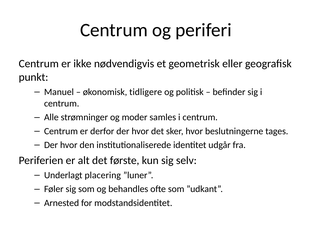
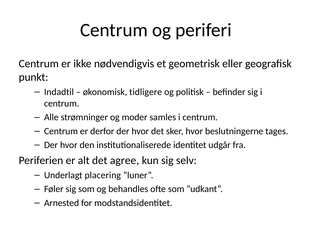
Manuel: Manuel -> Indadtil (59, 92)
første: første -> agree (125, 160)
